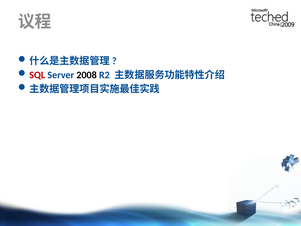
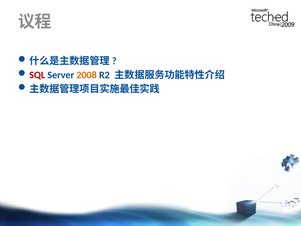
2008 colour: black -> orange (87, 75)
